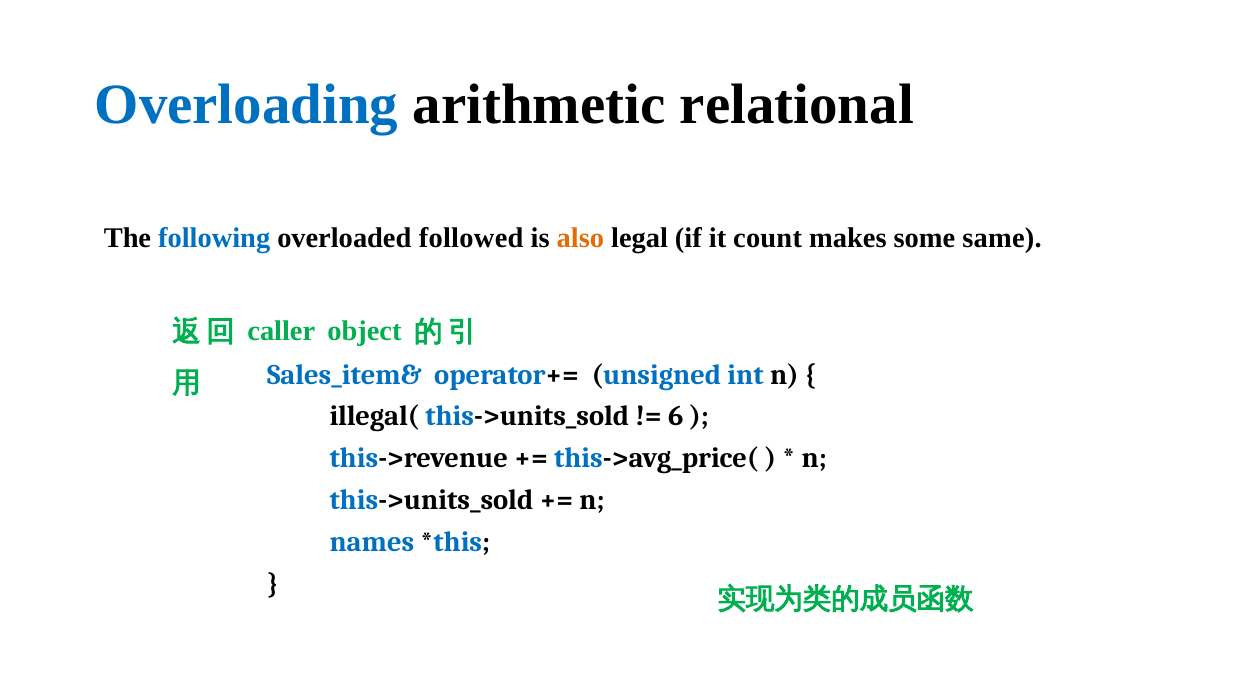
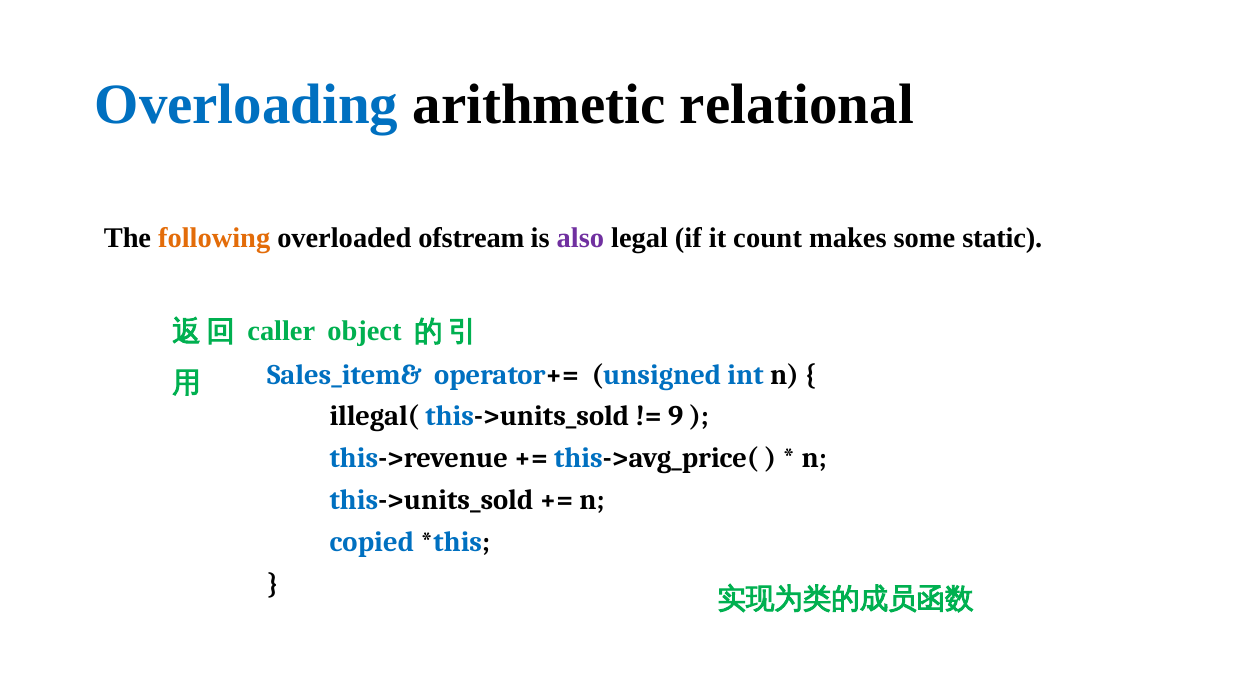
following colour: blue -> orange (214, 238)
followed: followed -> ofstream (471, 238)
also colour: orange -> purple (580, 238)
same: same -> static (1002, 238)
6: 6 -> 9 (676, 417)
names: names -> copied (372, 543)
